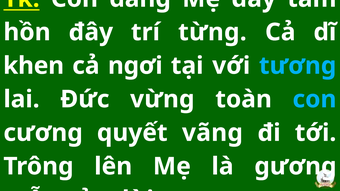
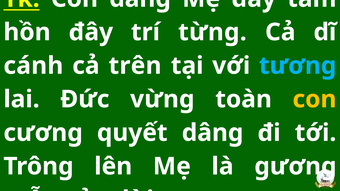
khen: khen -> cánh (33, 66)
ngơi: ngơi -> trên (135, 66)
con colour: light blue -> yellow (314, 99)
vãng: vãng -> dâng (213, 133)
